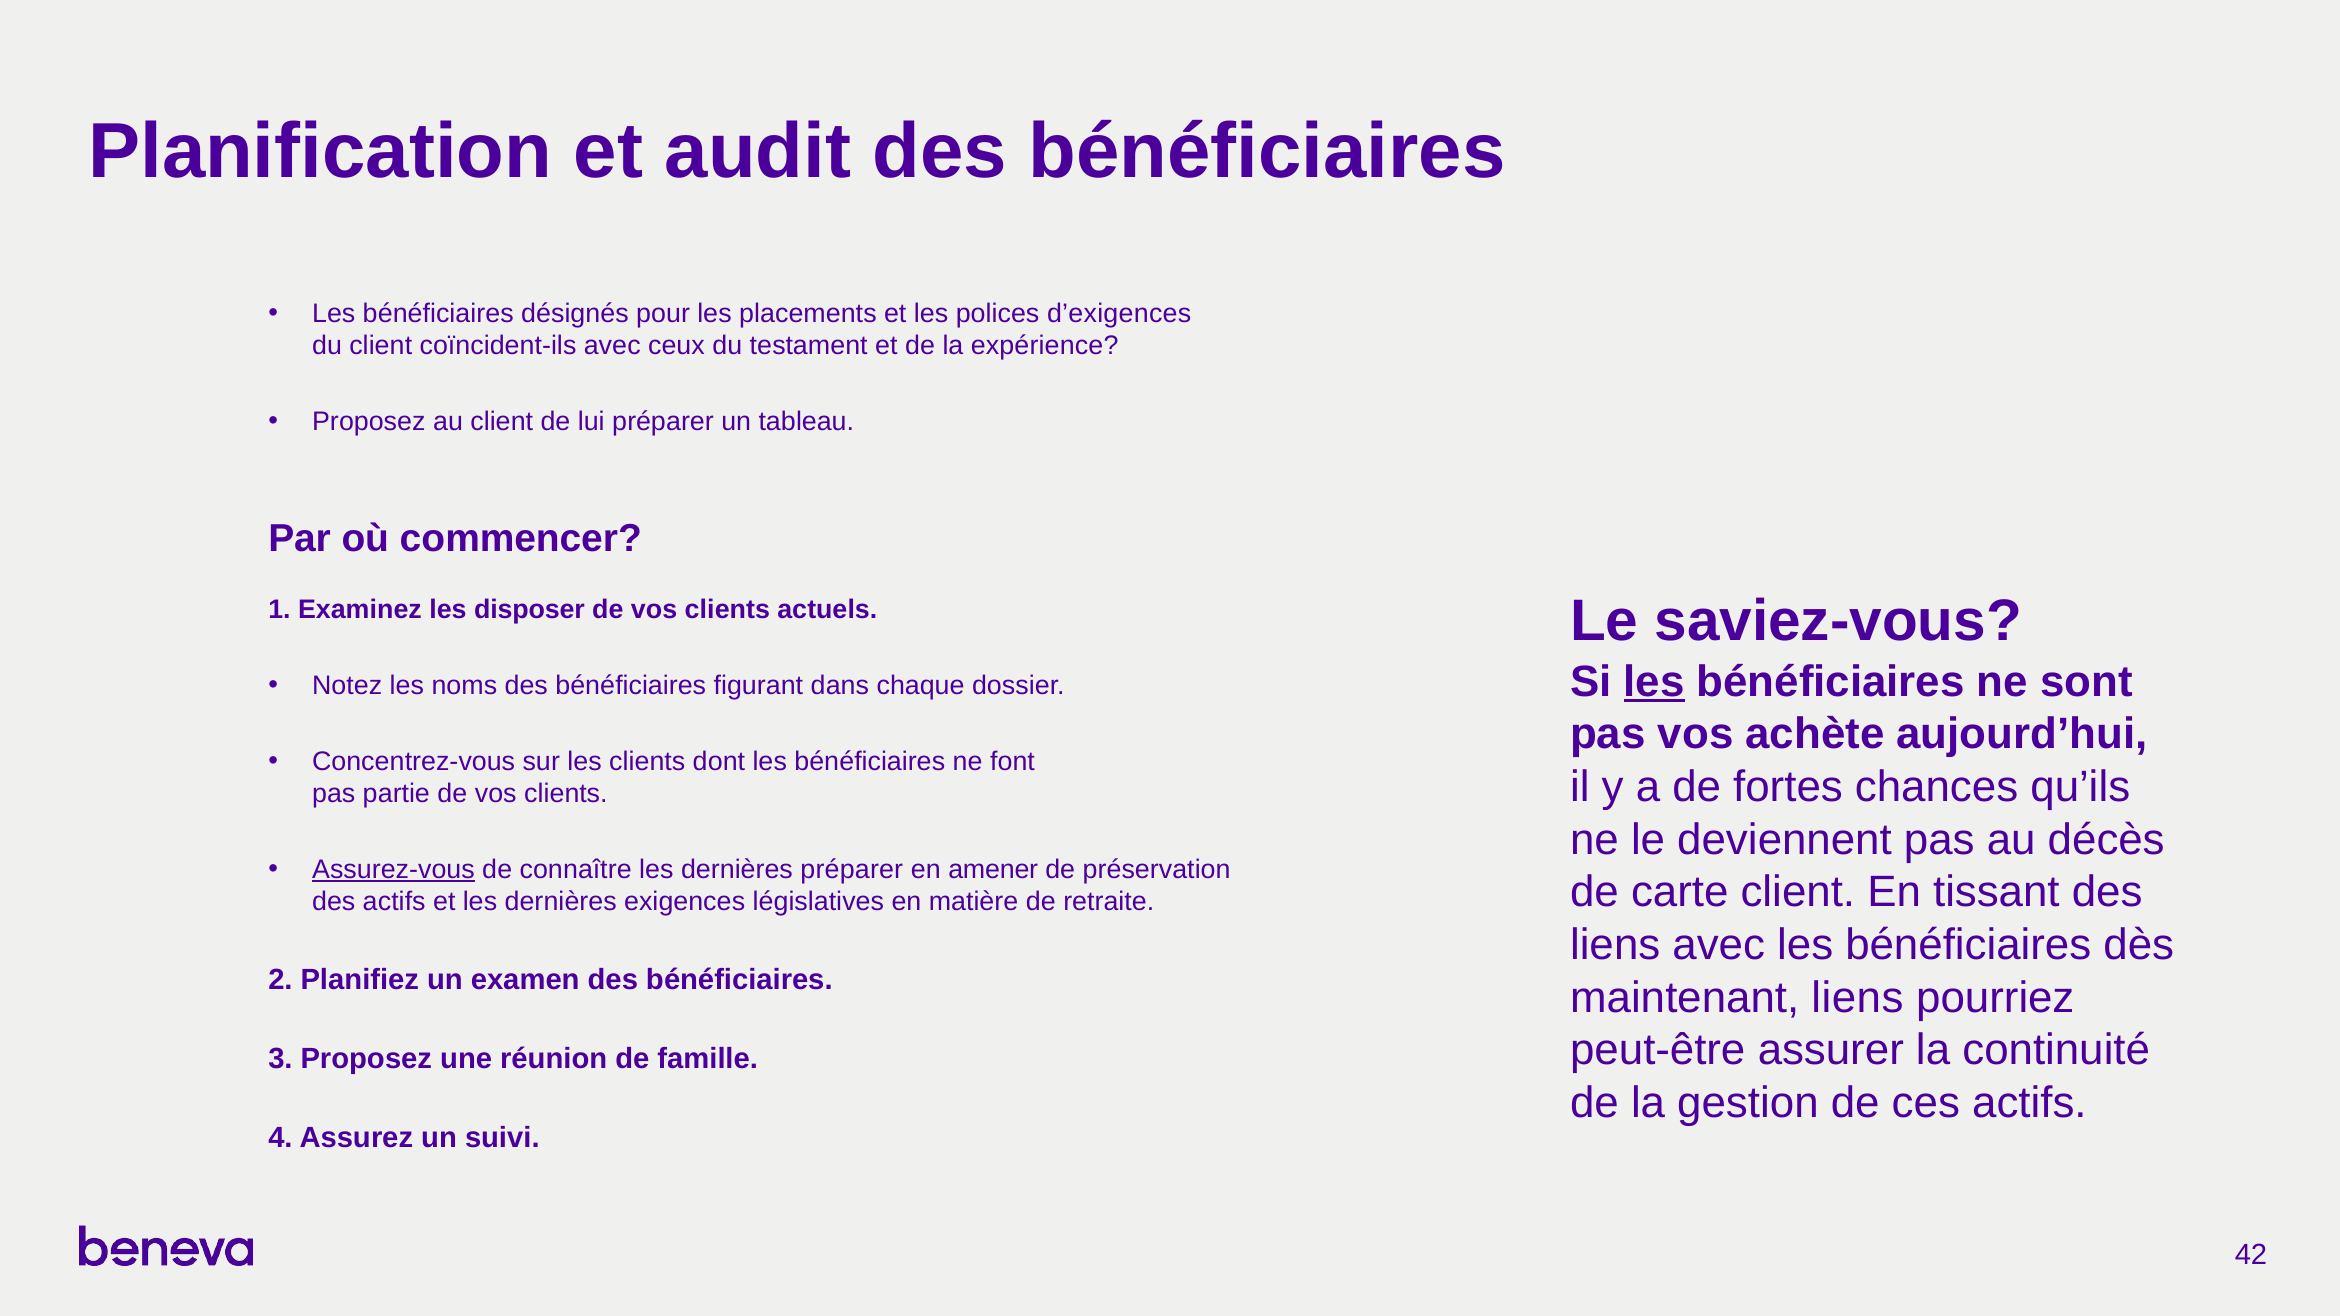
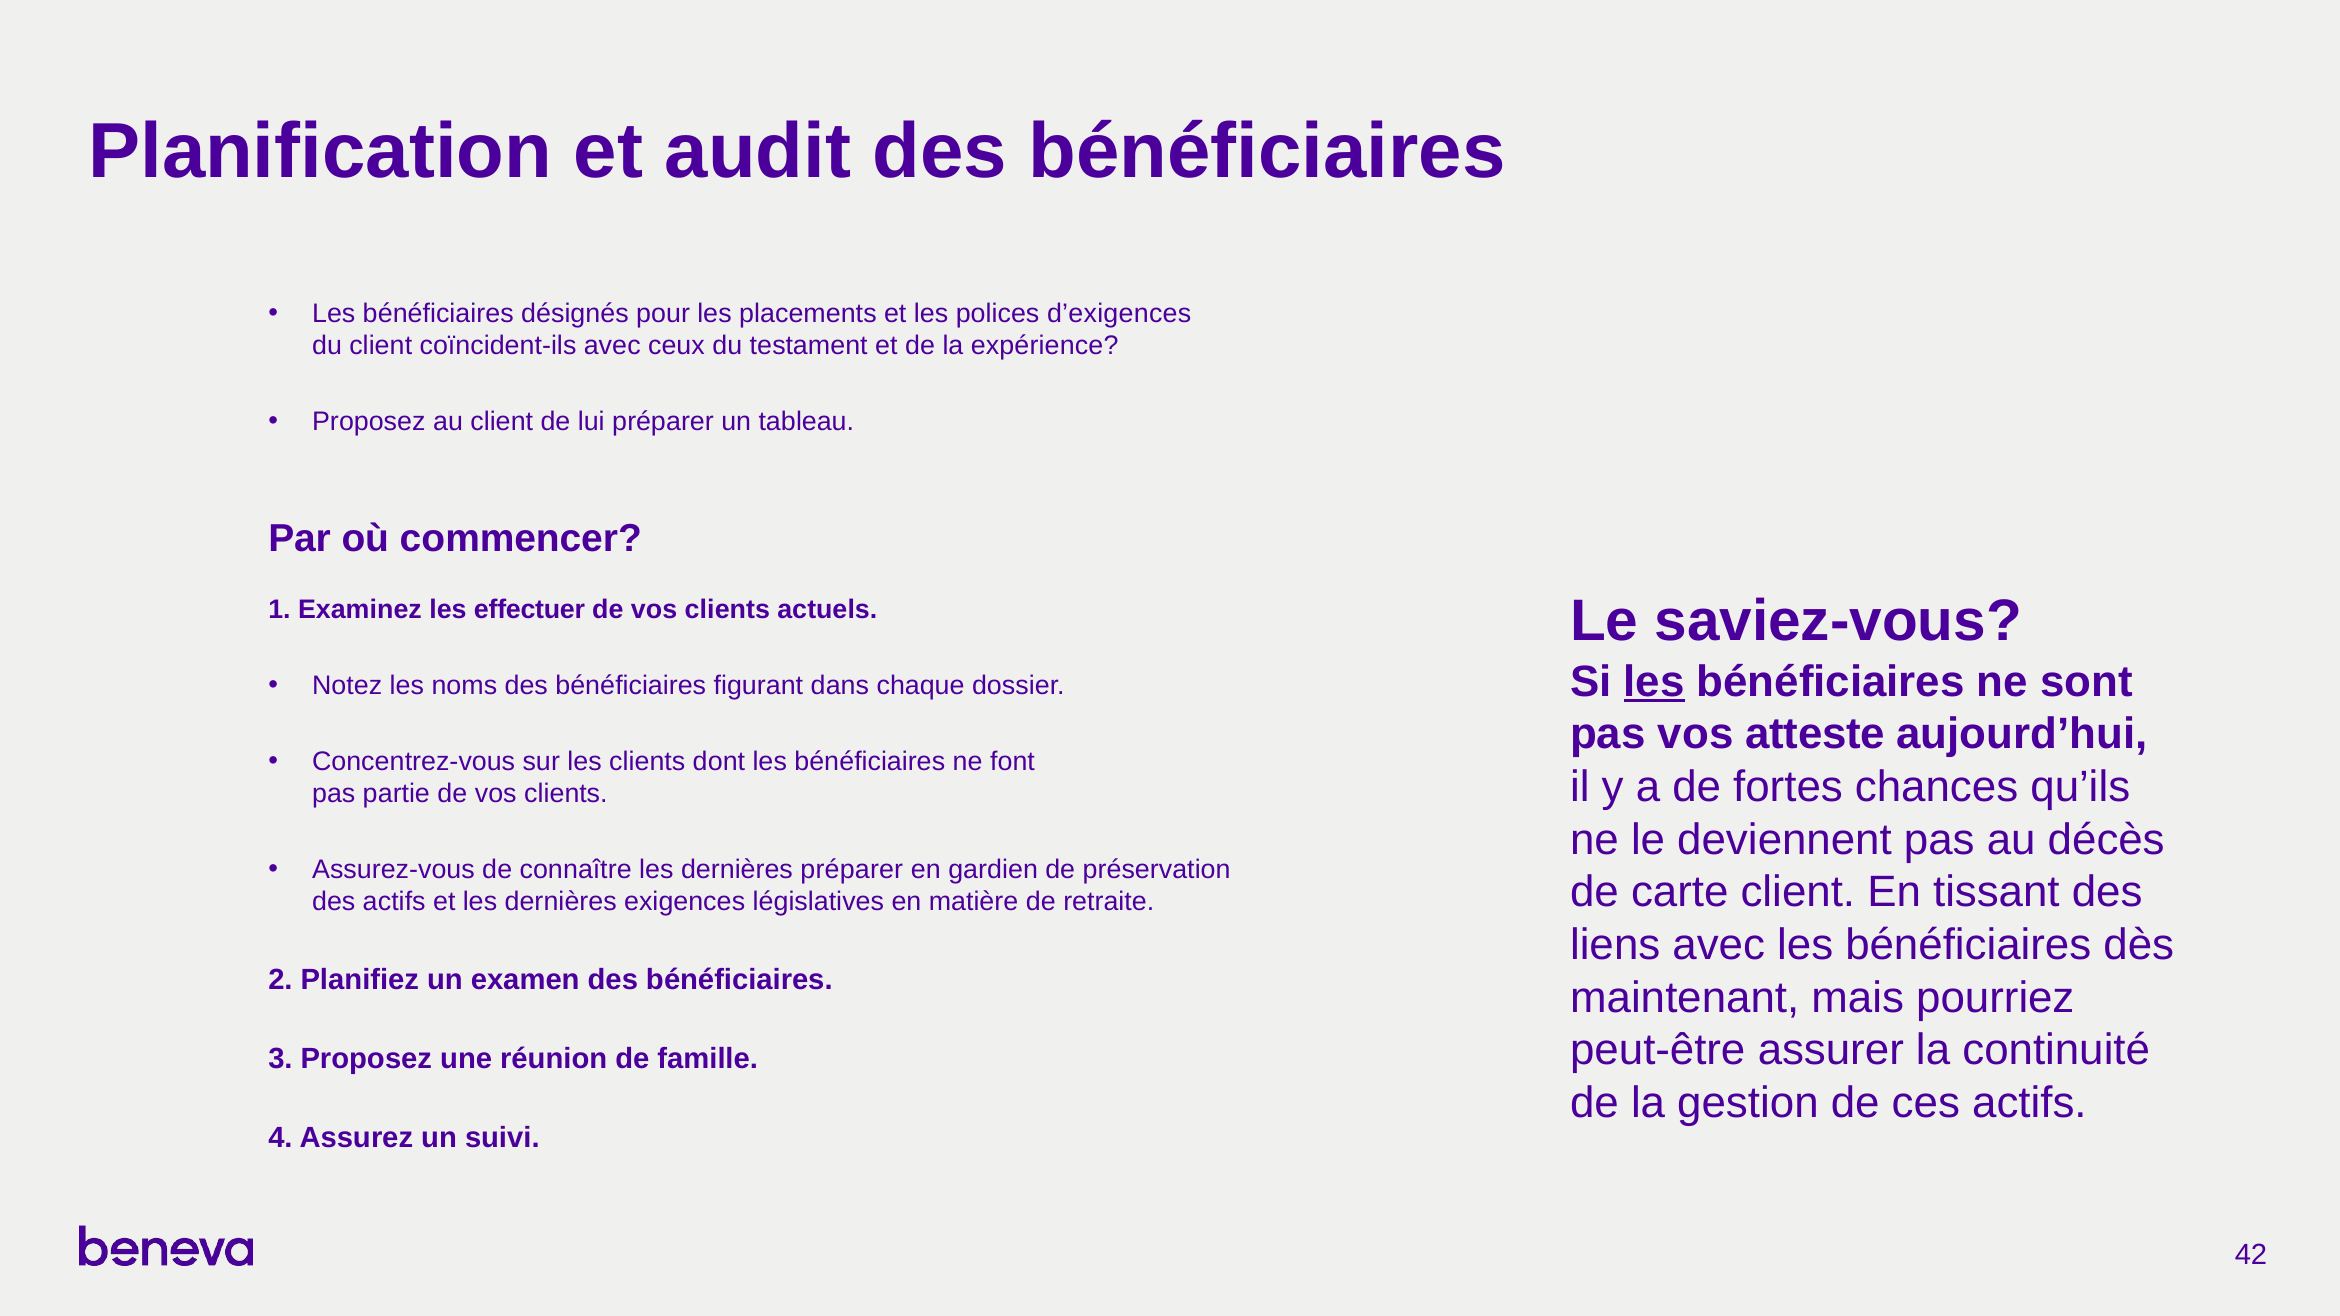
disposer: disposer -> effectuer (530, 609)
achète: achète -> atteste (1815, 735)
Assurez-vous underline: present -> none (393, 870)
amener: amener -> gardien (993, 870)
maintenant liens: liens -> mais (1858, 998)
